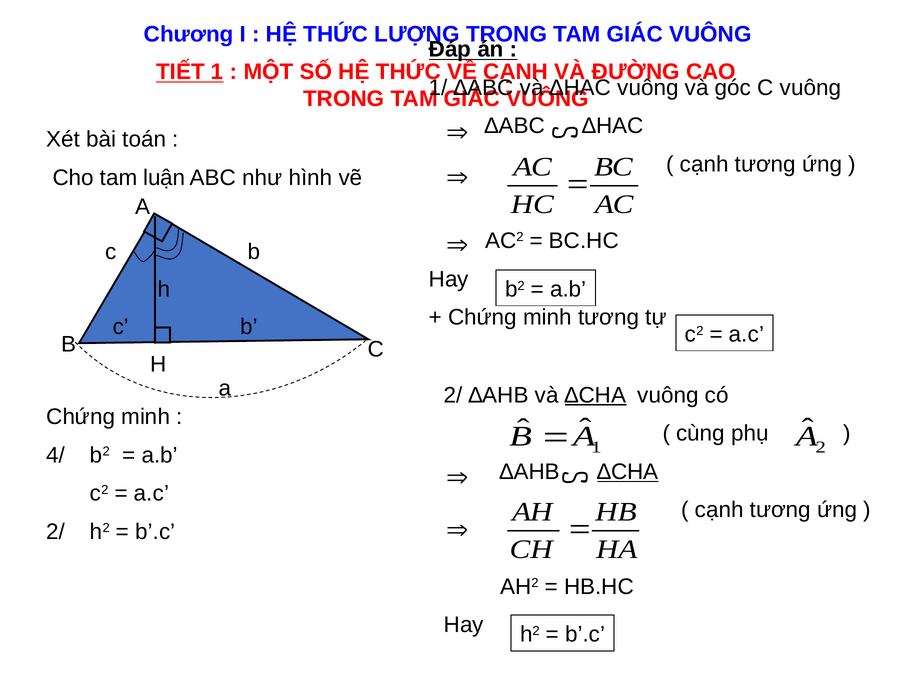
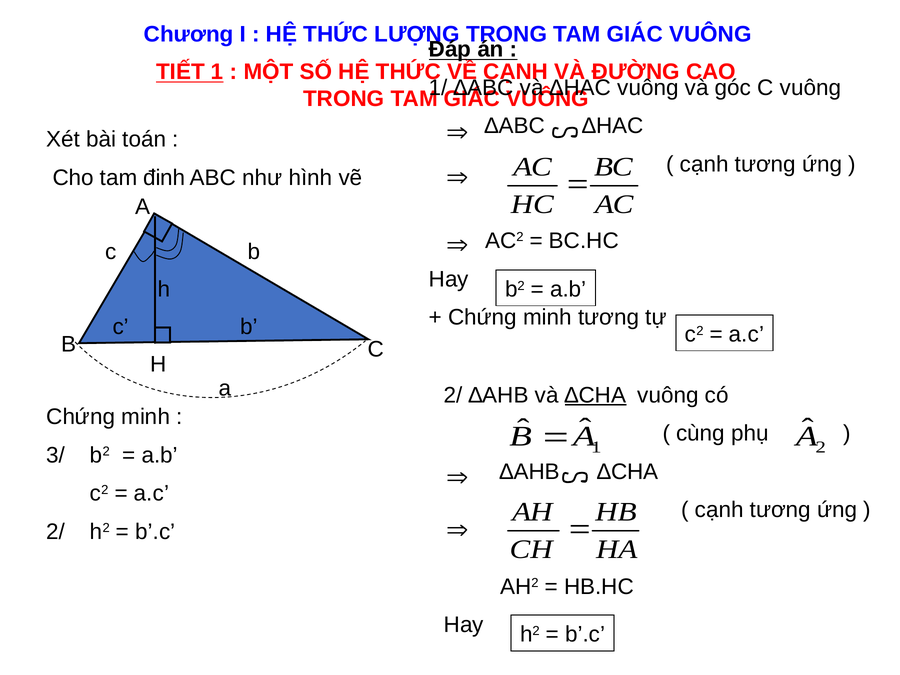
luận: luận -> đinh (164, 178)
4/: 4/ -> 3/ (56, 455)
∆CHA underline: present -> none (628, 472)
